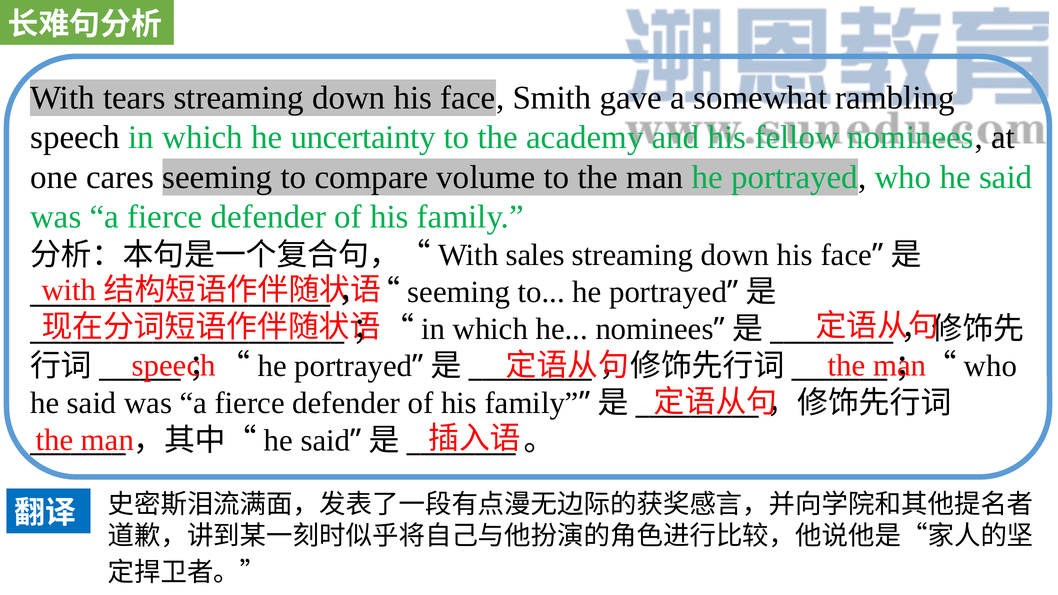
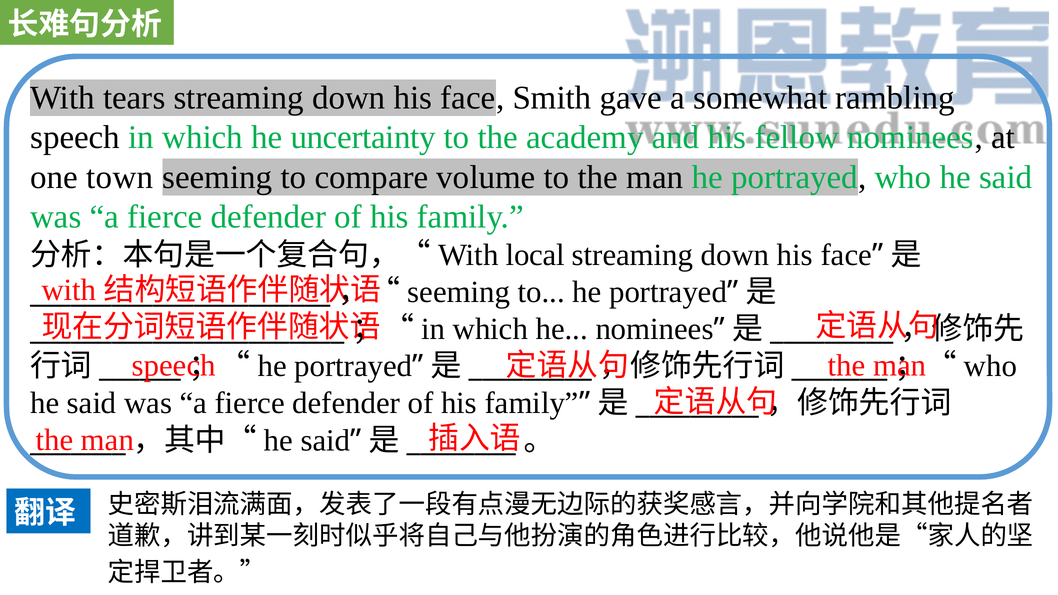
cares: cares -> town (120, 177)
sales: sales -> local (535, 255)
